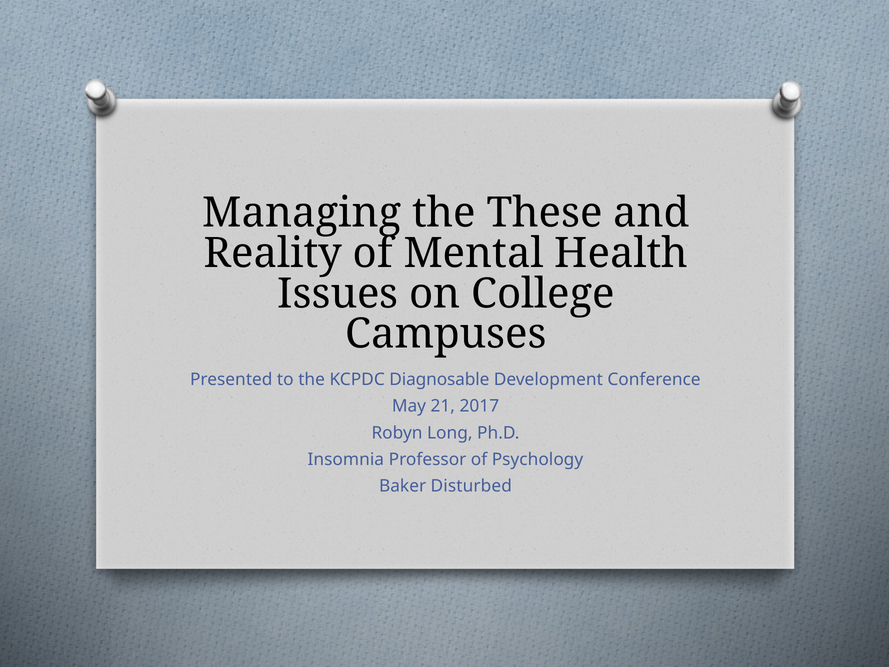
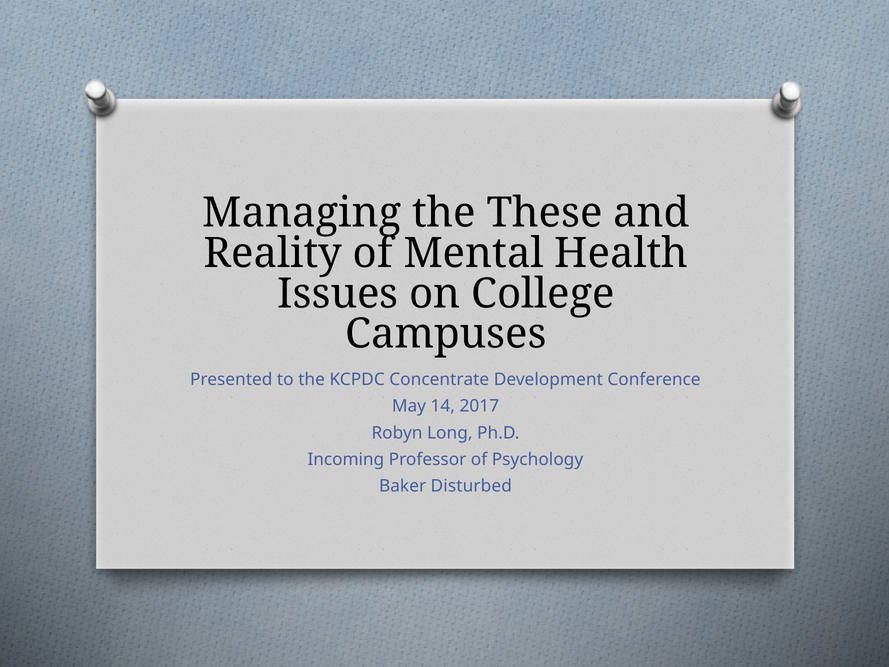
Diagnosable: Diagnosable -> Concentrate (439, 379)
21: 21 -> 14 (443, 406)
Insomnia: Insomnia -> Incoming (346, 459)
